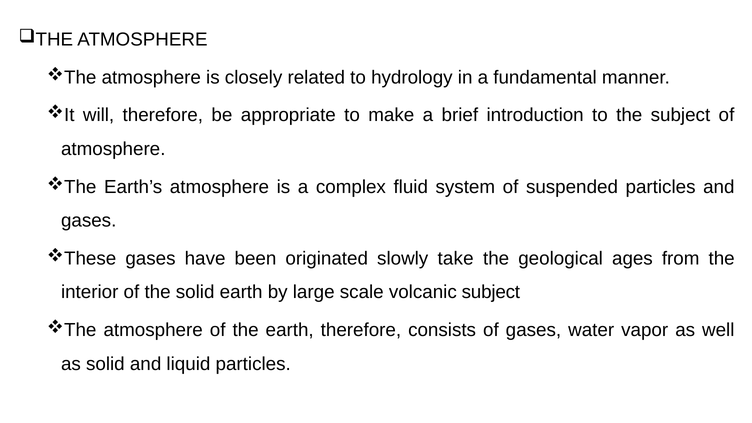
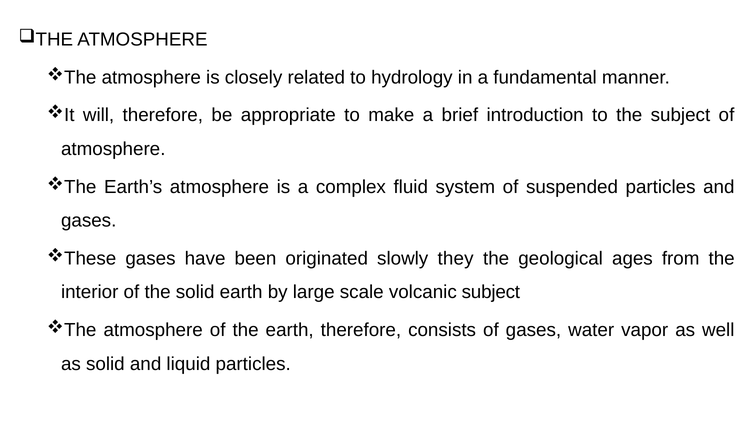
take: take -> they (456, 258)
